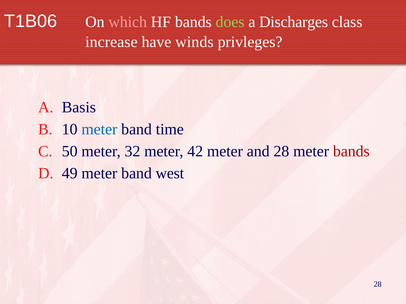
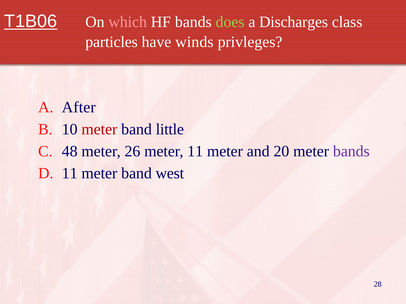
T1B06 underline: none -> present (31, 21)
increase: increase -> particles (112, 42)
Basis: Basis -> After (79, 107)
meter colour: blue -> red (99, 129)
time: time -> little (170, 129)
50: 50 -> 48 (70, 152)
32: 32 -> 26 (132, 152)
meter 42: 42 -> 11 (195, 152)
and 28: 28 -> 20 (281, 152)
bands colour: red -> purple (351, 152)
49: 49 -> 11 (70, 174)
